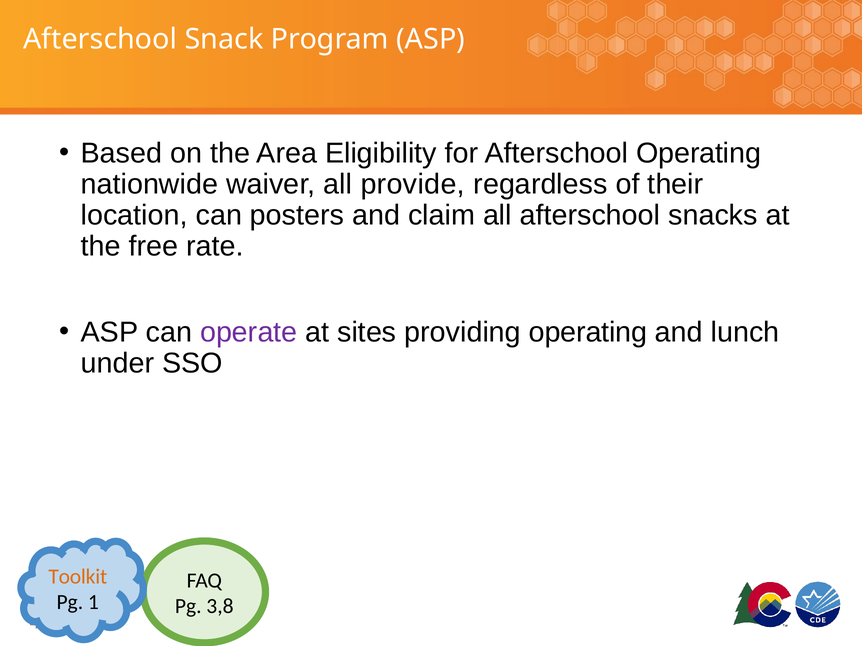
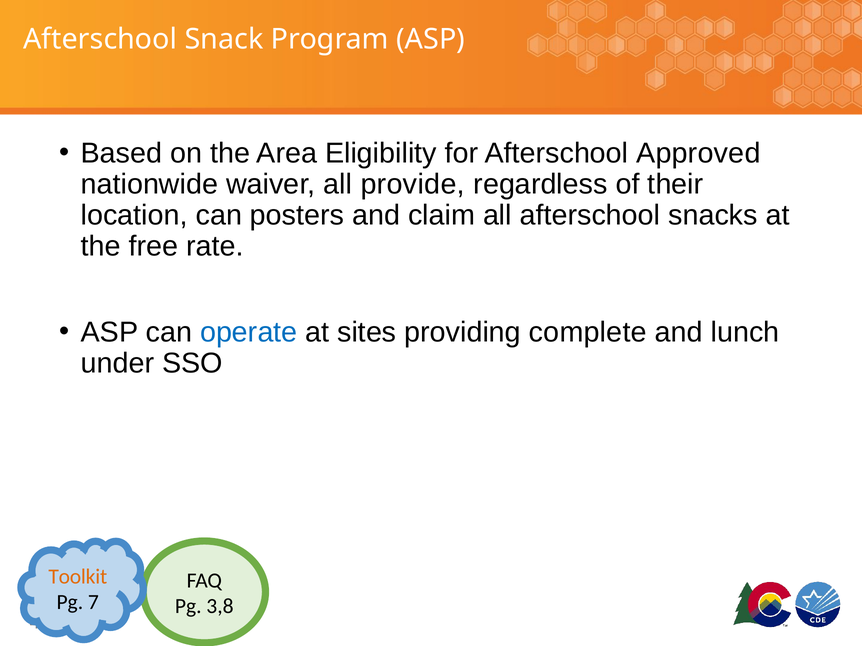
Afterschool Operating: Operating -> Approved (698, 153)
operate colour: purple -> blue (249, 332)
providing operating: operating -> complete (588, 332)
1: 1 -> 7 (93, 603)
